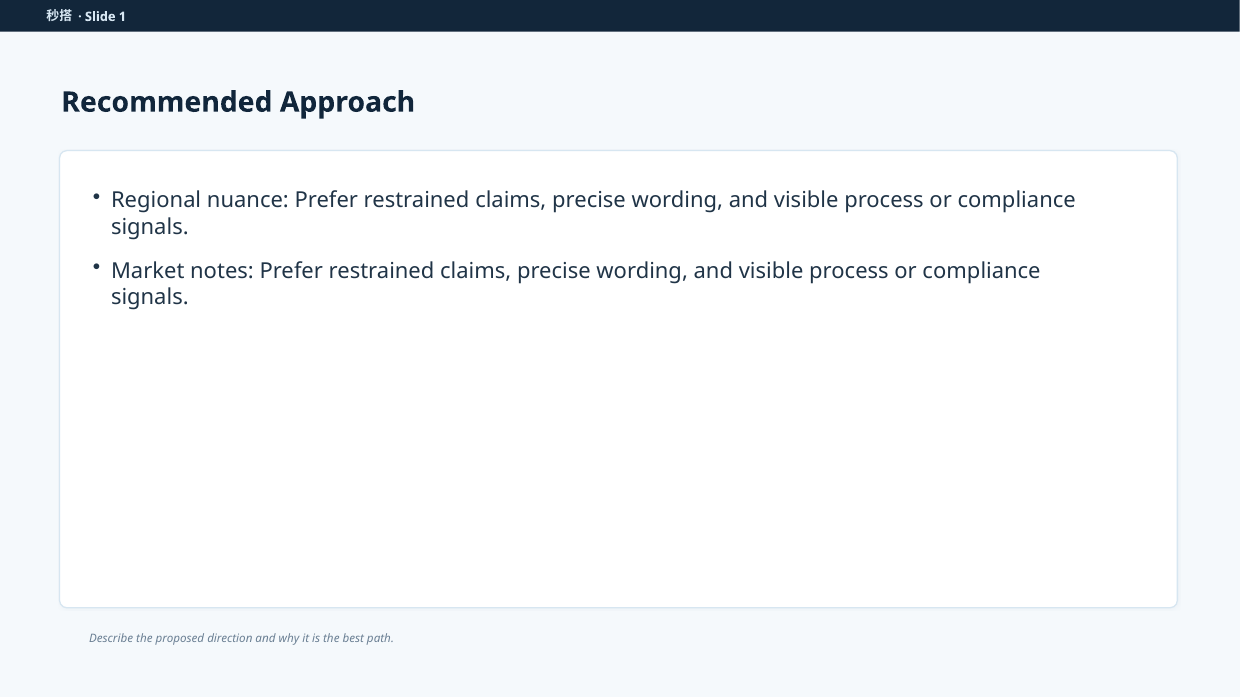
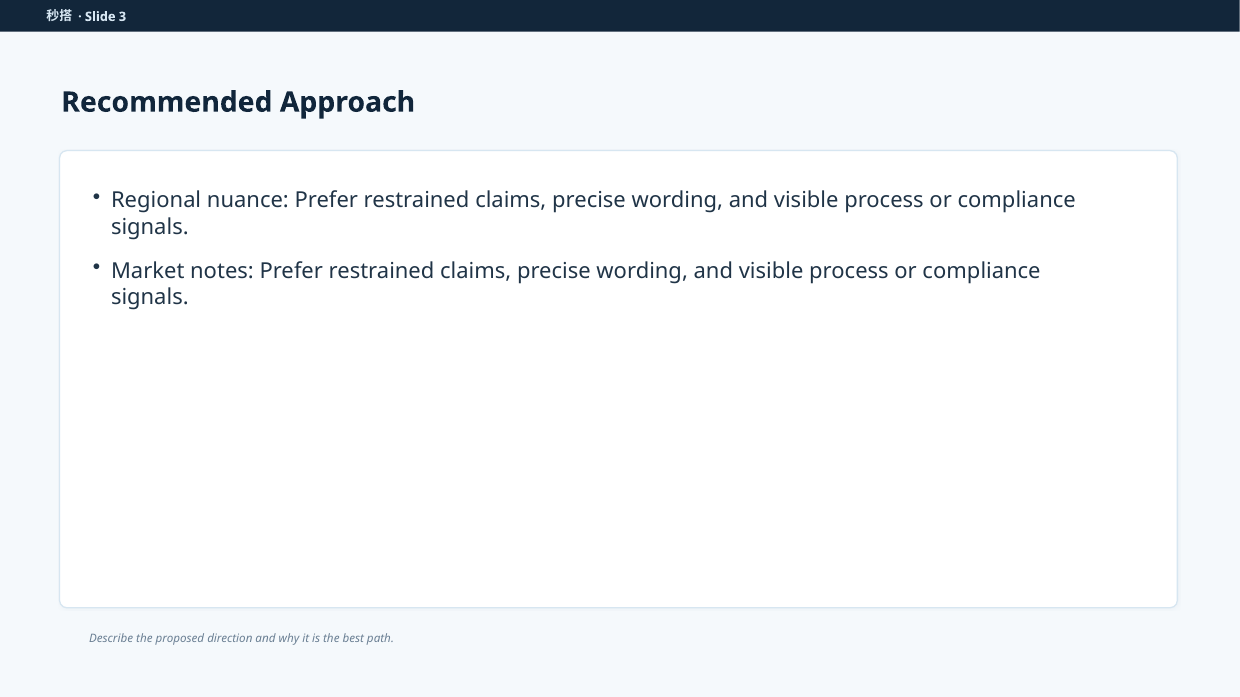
1: 1 -> 3 (122, 17)
